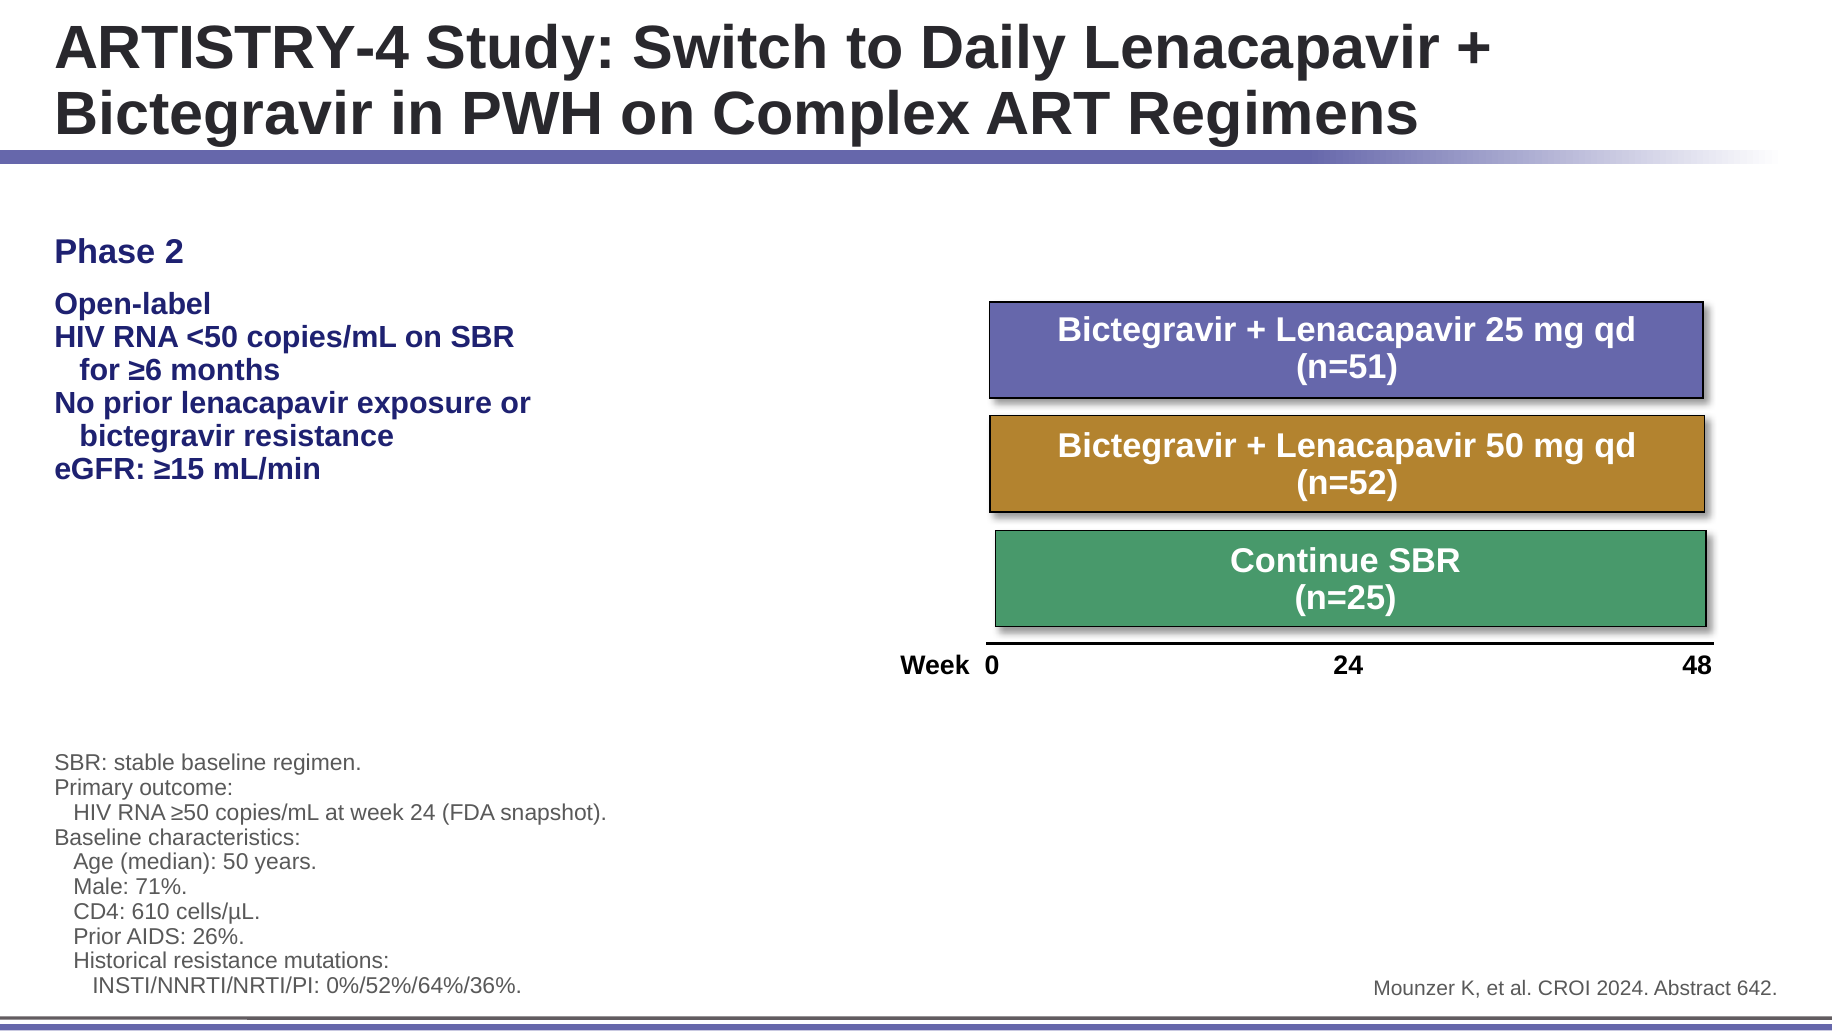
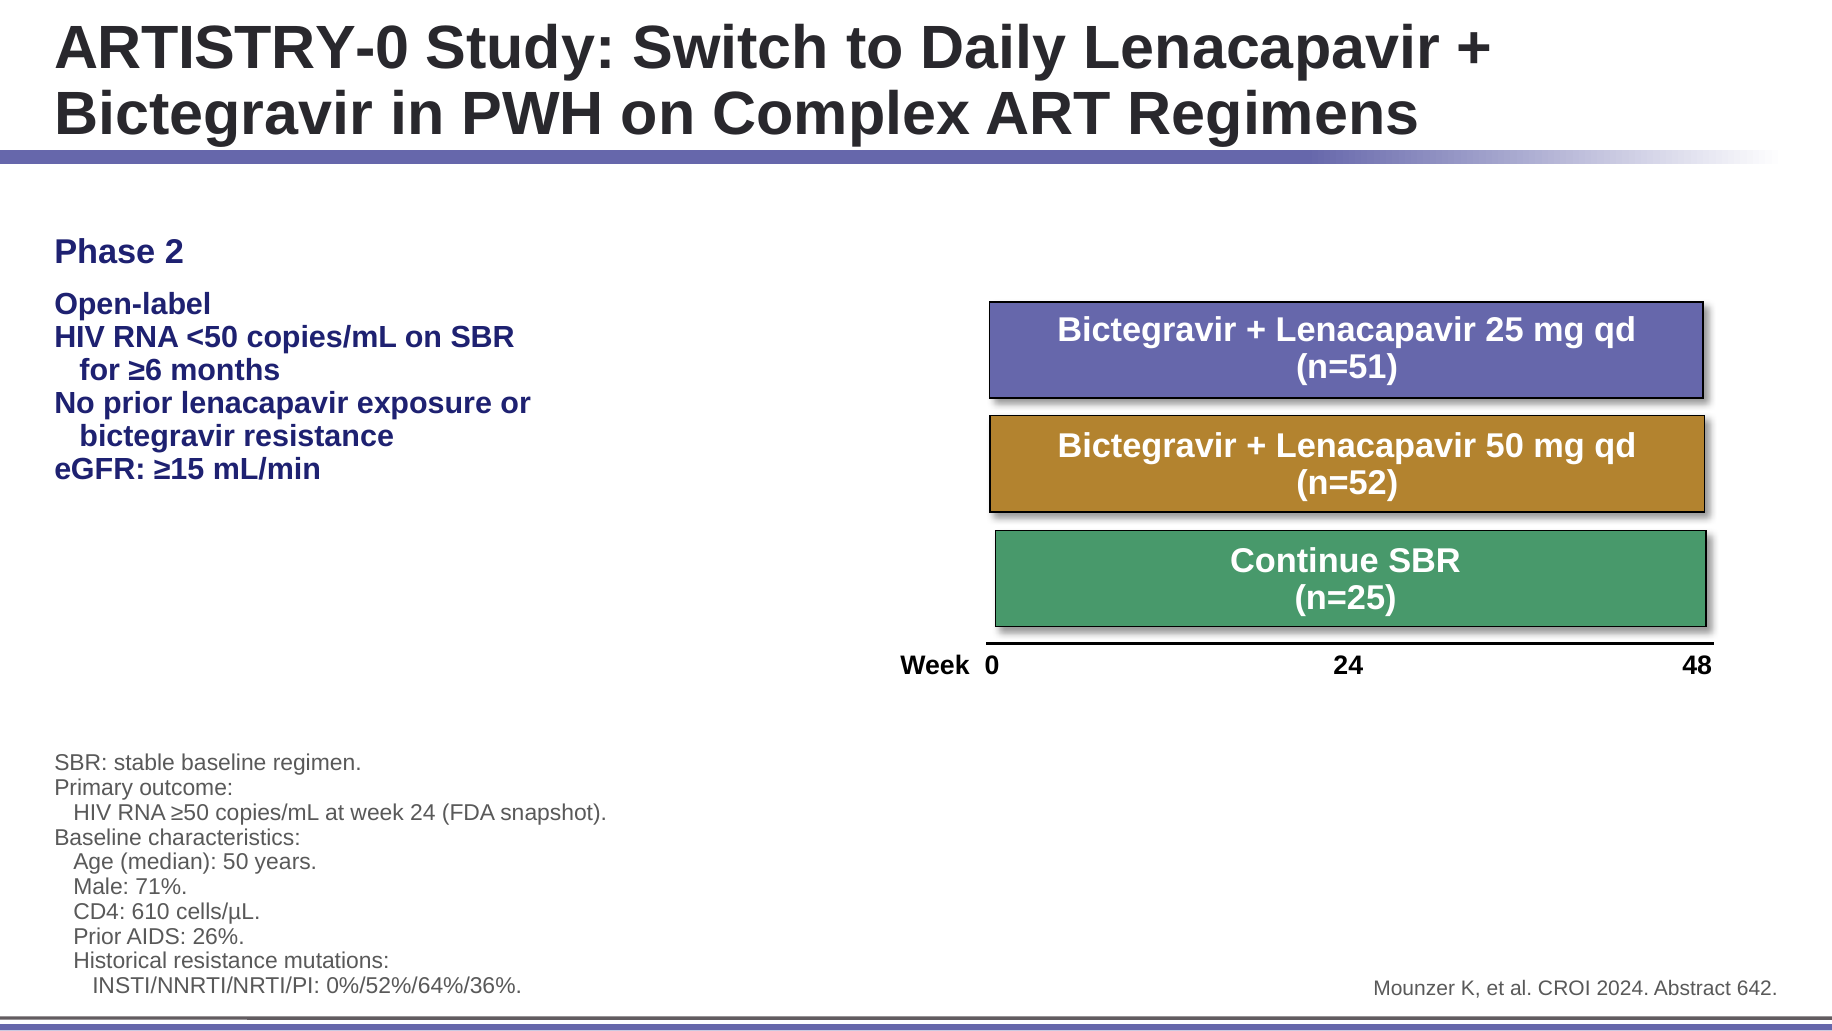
ARTISTRY-4: ARTISTRY-4 -> ARTISTRY-0 (232, 48)
